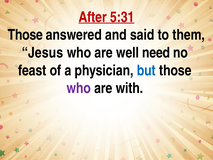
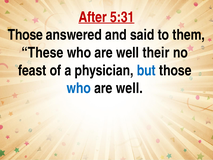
Jesus: Jesus -> These (43, 53)
need: need -> their (156, 53)
who colour: purple -> blue (79, 88)
with: with -> well (129, 88)
